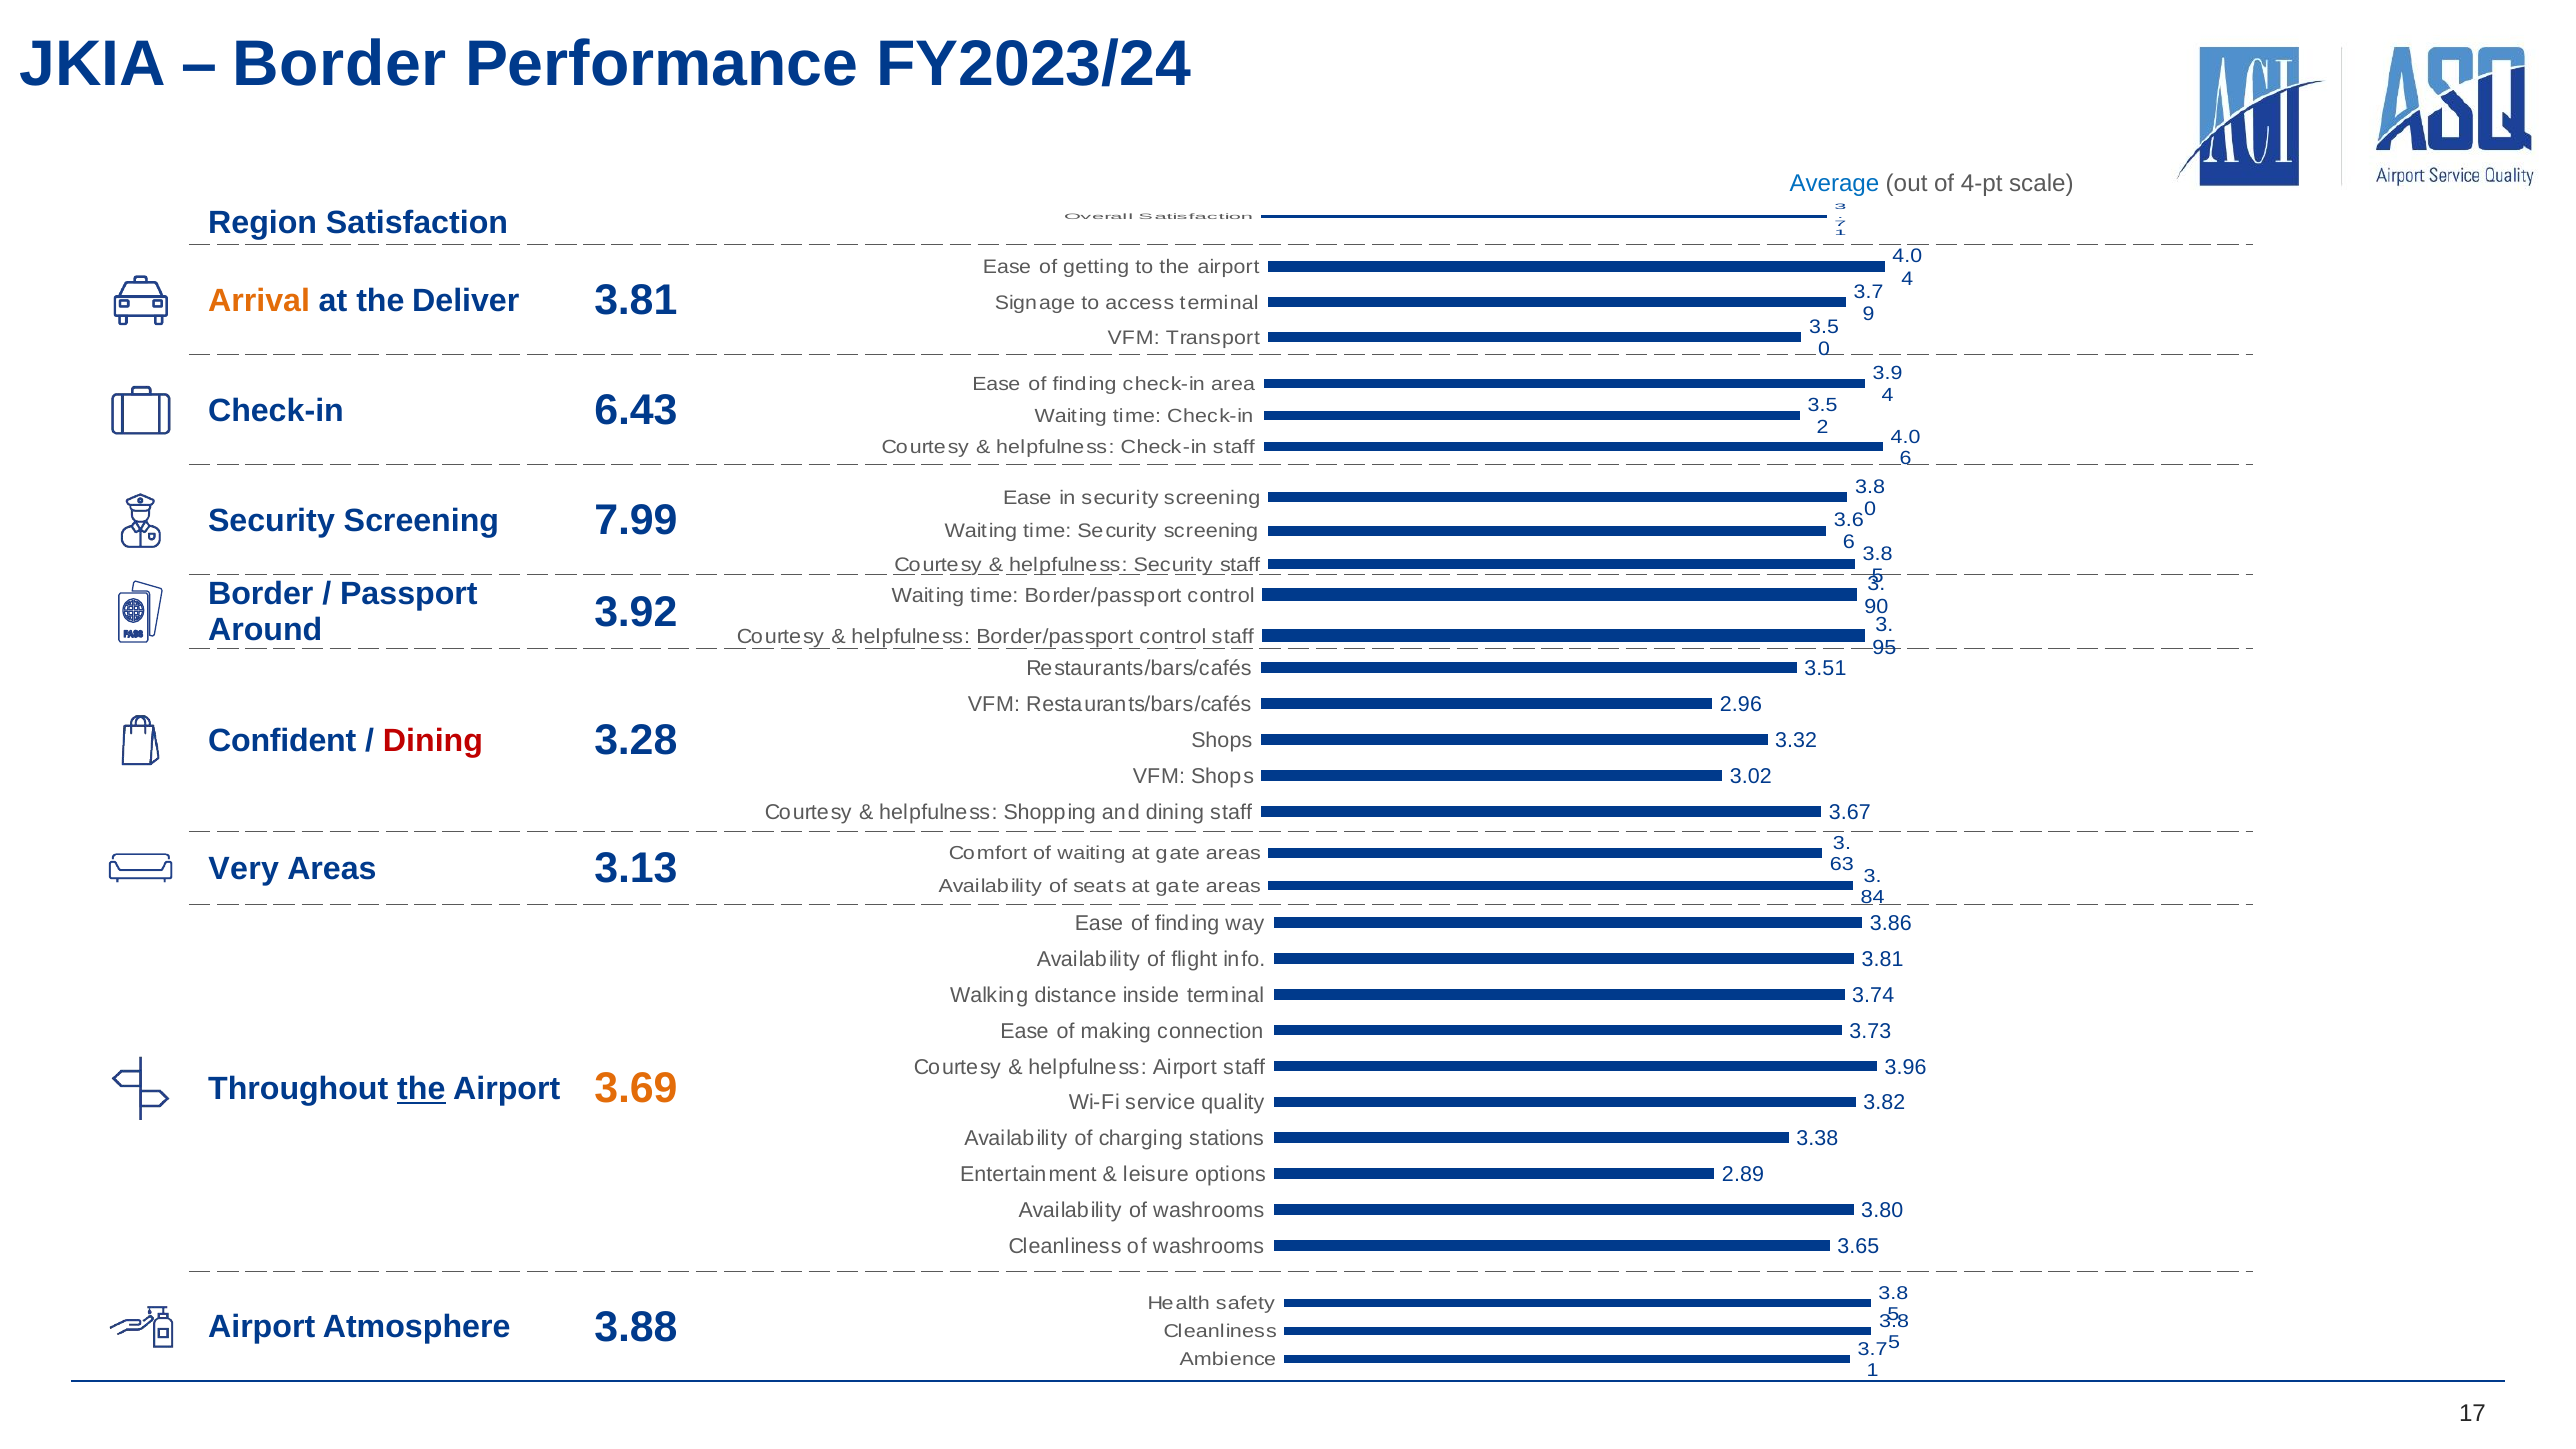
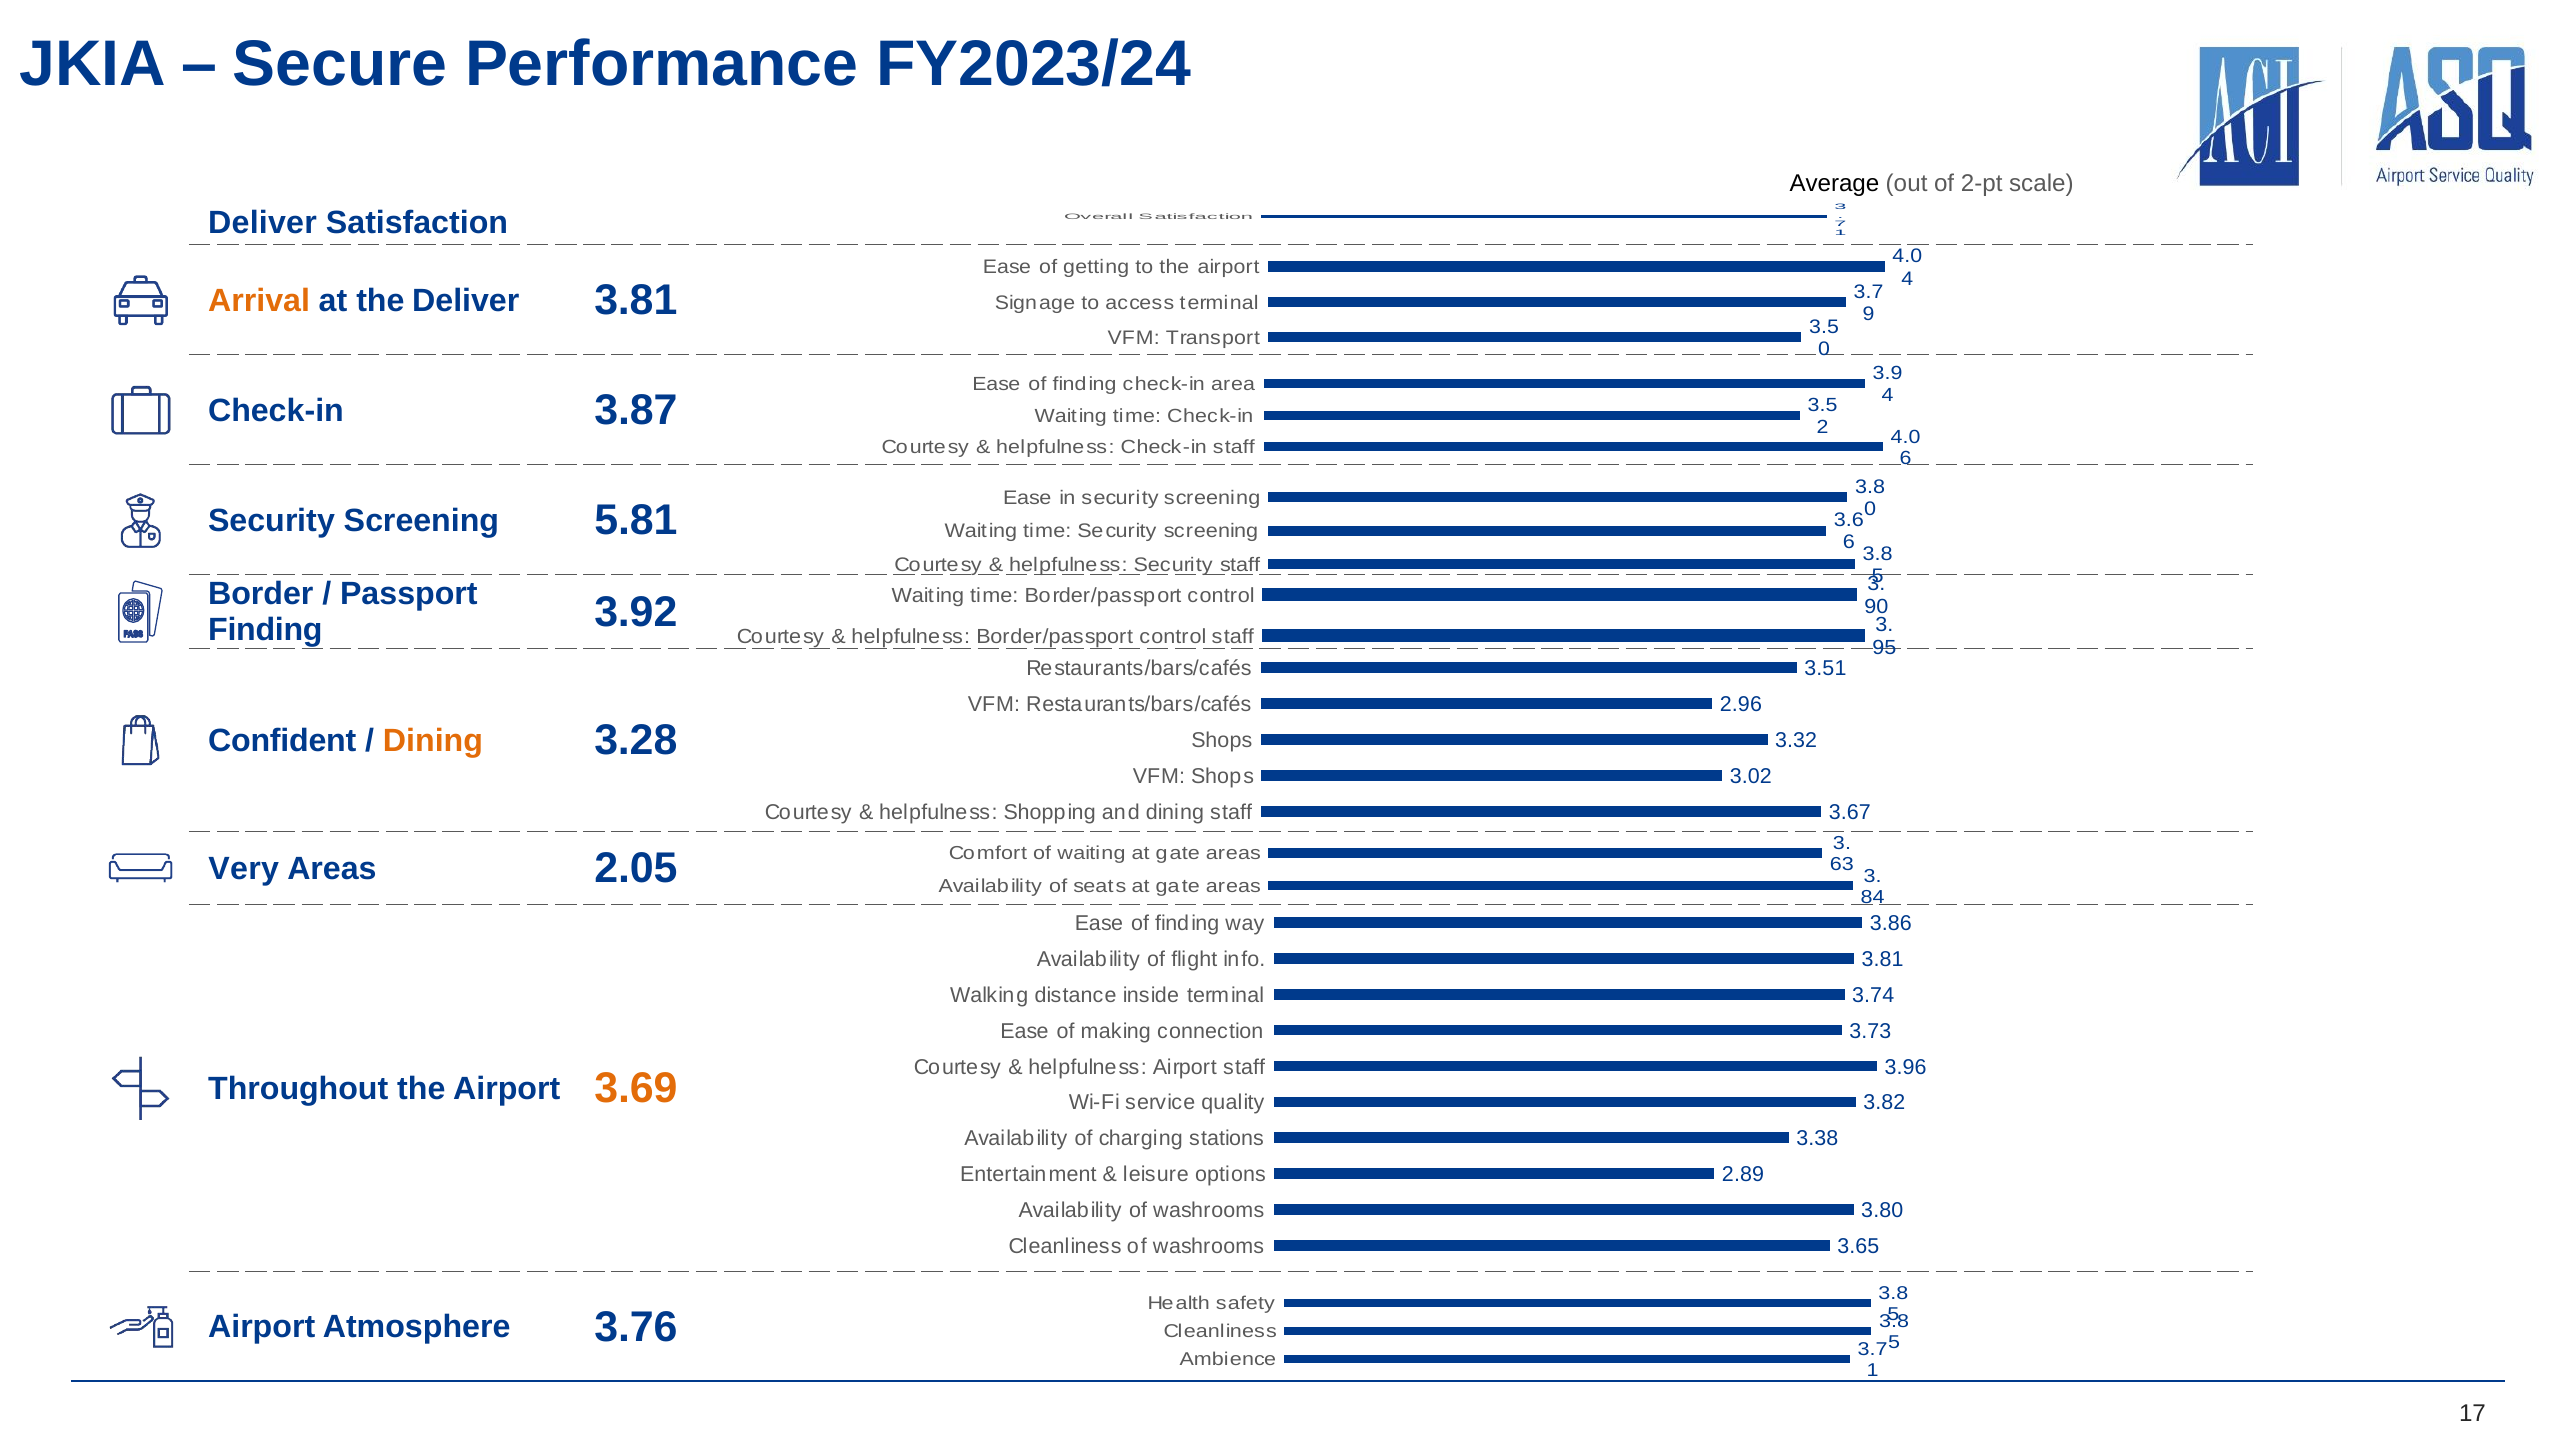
Border: Border -> Secure (340, 65)
Average colour: blue -> black (1834, 183)
4-pt: 4-pt -> 2-pt (1982, 183)
Region: Region -> Deliver (263, 223)
6.43: 6.43 -> 3.87 (636, 410)
7.99: 7.99 -> 5.81 (636, 520)
Around: Around -> Finding (265, 630)
Dining colour: red -> orange (433, 740)
3.13: 3.13 -> 2.05 (636, 869)
the underline: present -> none (421, 1089)
3.88: 3.88 -> 3.76 (636, 1327)
